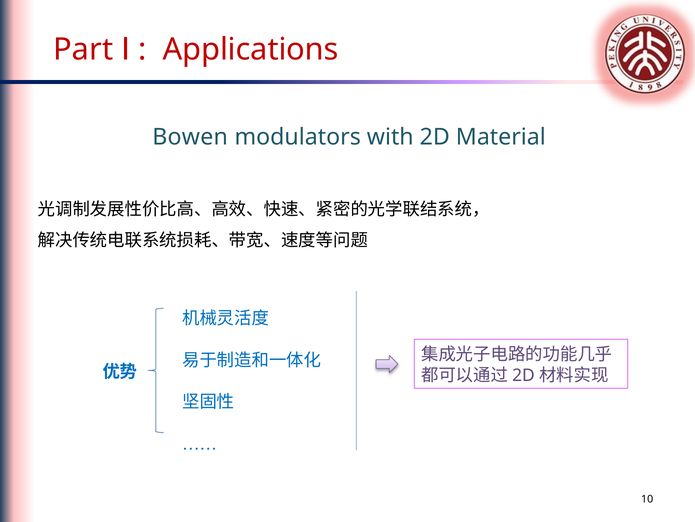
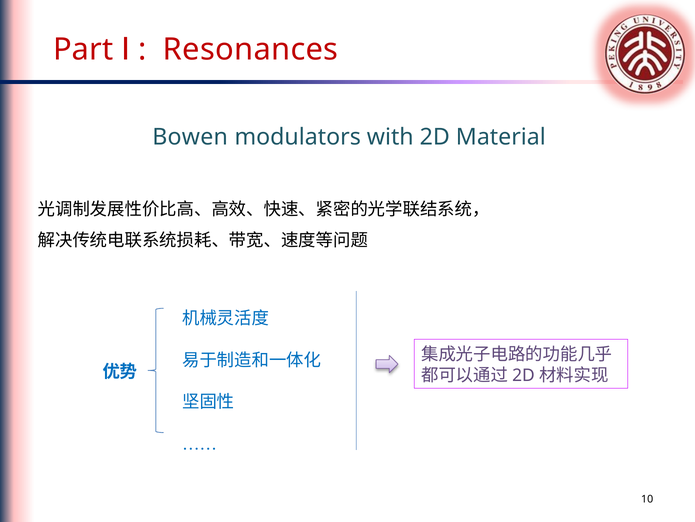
Applications: Applications -> Resonances (251, 50)
